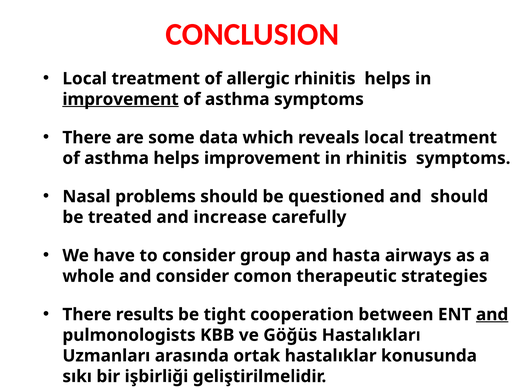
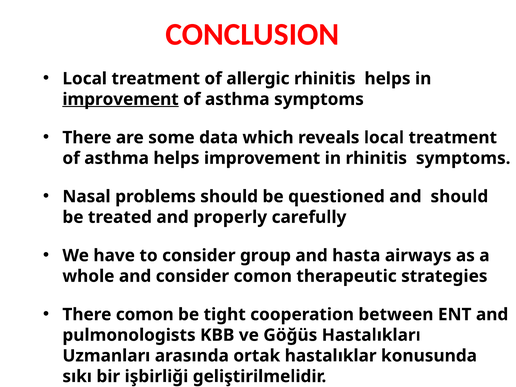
increase: increase -> properly (230, 217)
There results: results -> comon (145, 315)
and underline: present -> none (492, 315)
